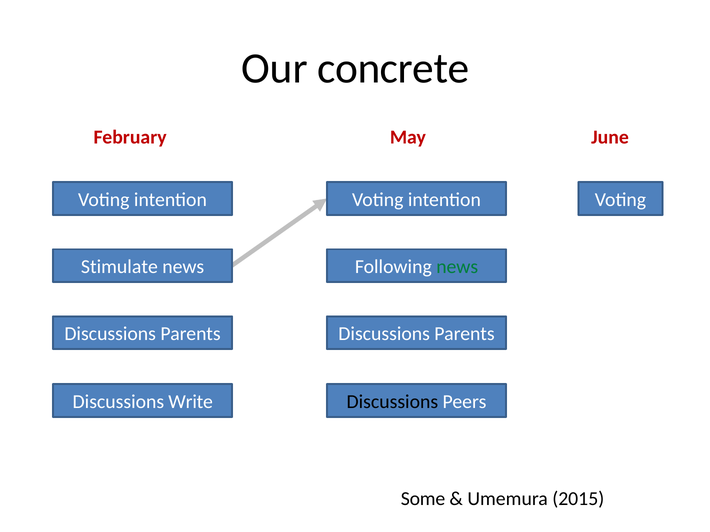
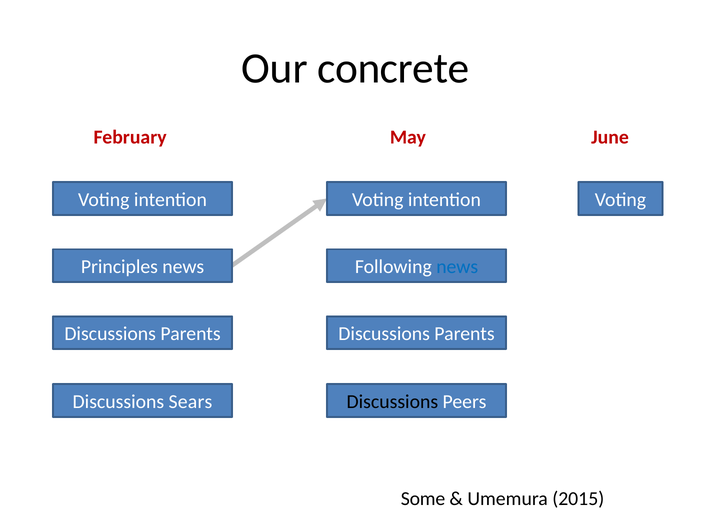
Stimulate: Stimulate -> Principles (119, 267)
news colour: green -> blue (457, 267)
Write: Write -> Sears (190, 402)
